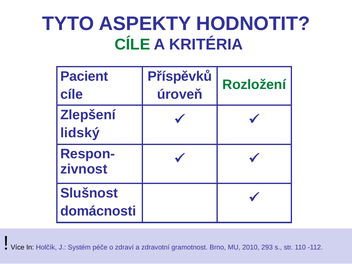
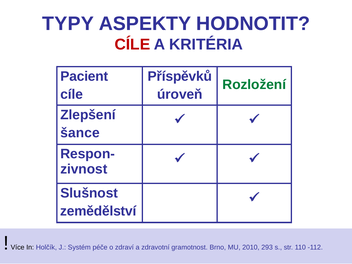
TYTO: TYTO -> TYPY (68, 24)
CÍLE colour: green -> red (132, 44)
lidský: lidský -> šance (80, 133)
domácnosti: domácnosti -> zemědělství (98, 211)
